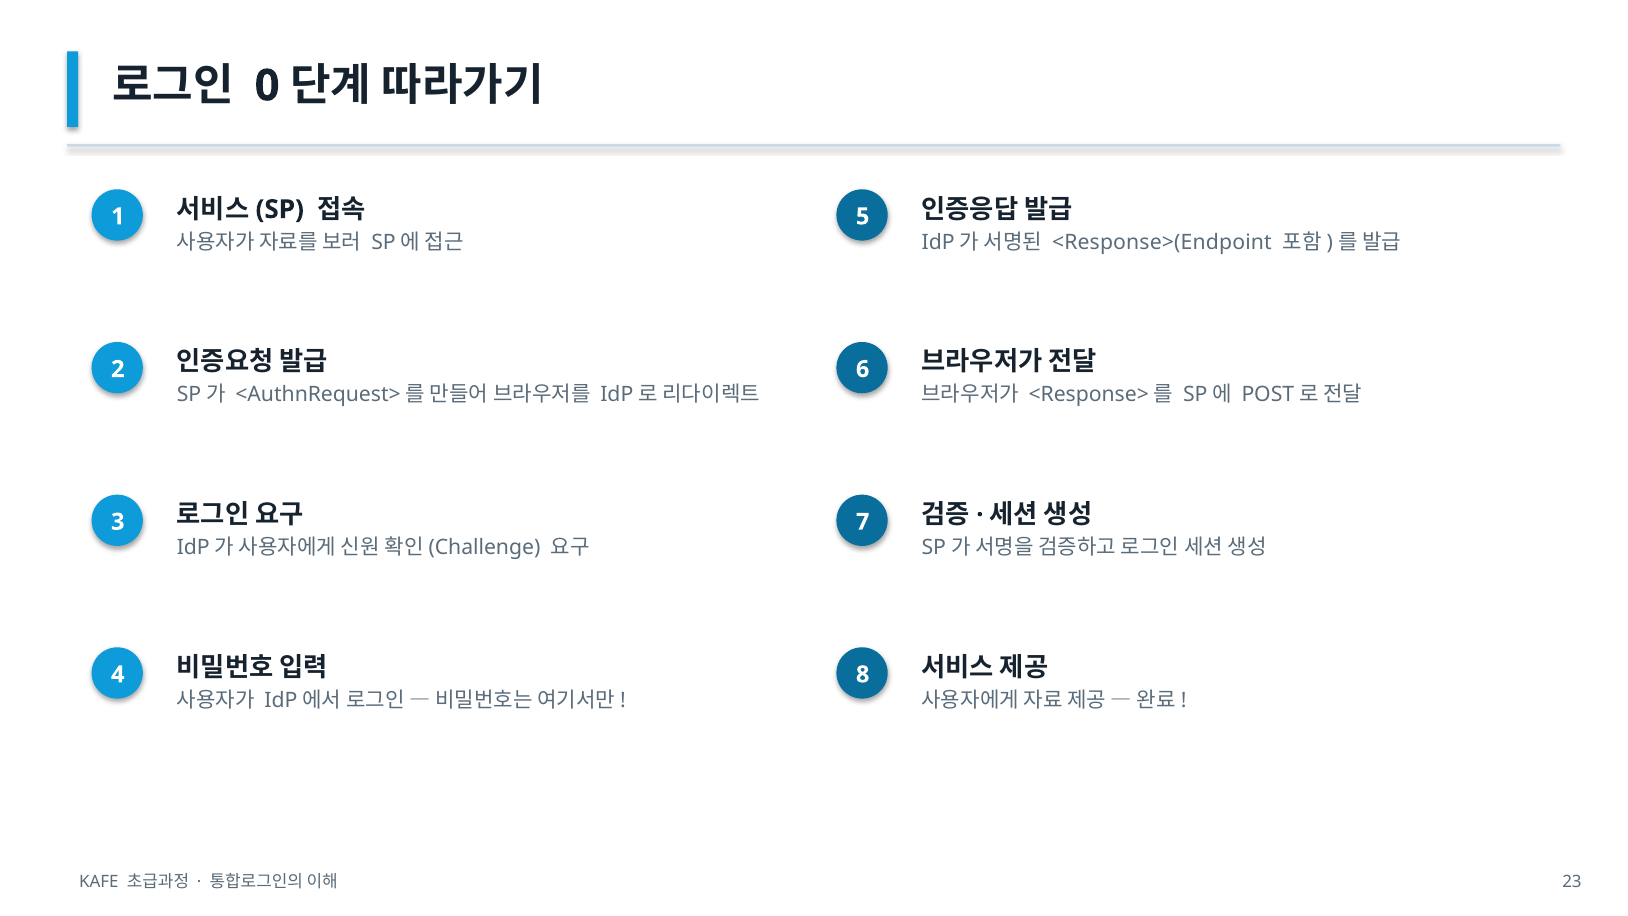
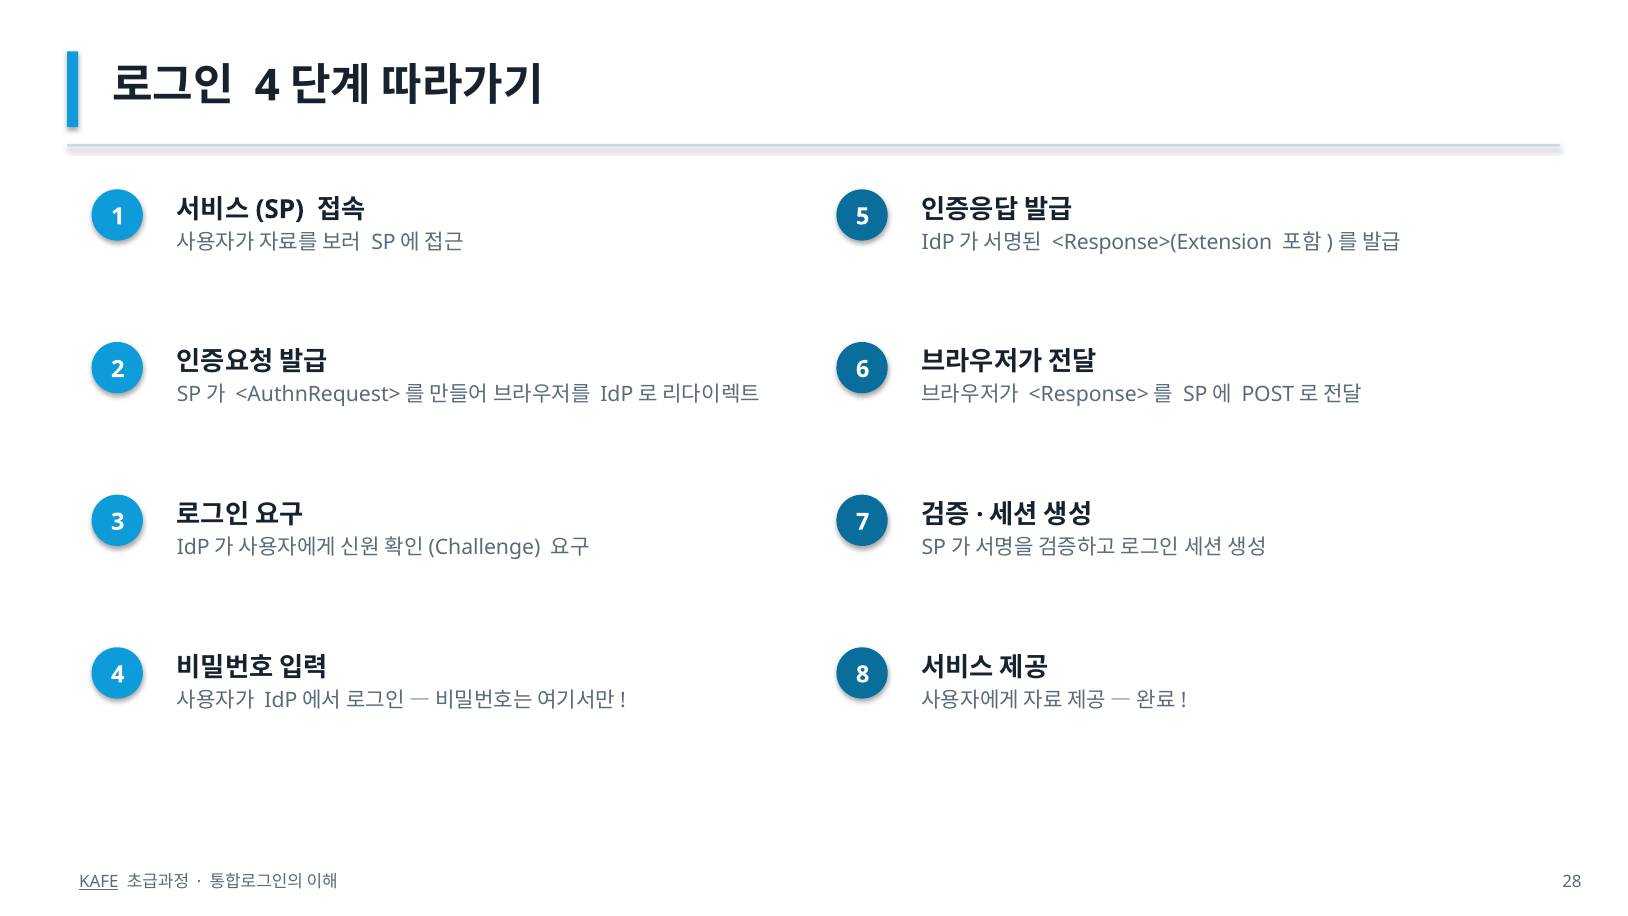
0: 0 -> 4 (267, 86)
<Response>(Endpoint: <Response>(Endpoint -> <Response>(Extension (1162, 242)
KAFE underline: none -> present (99, 882)
23: 23 -> 28 (1572, 882)
